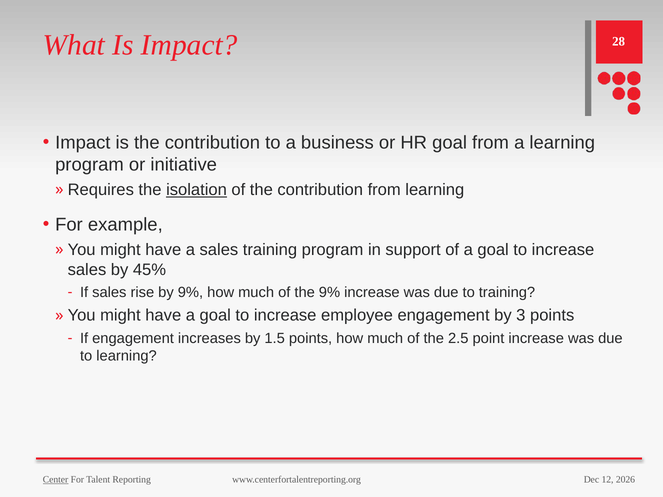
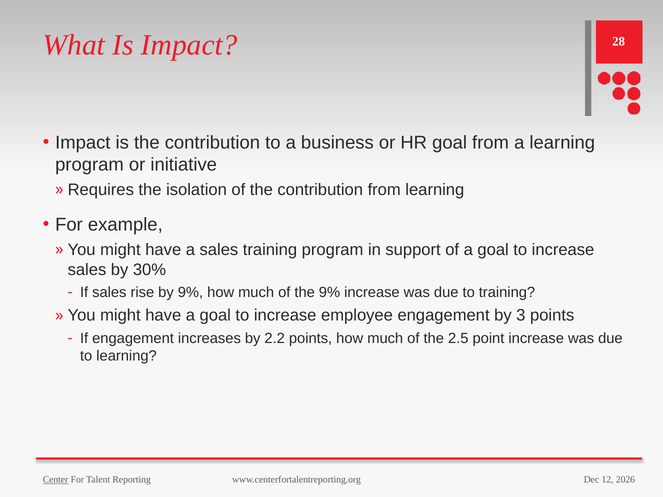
isolation underline: present -> none (197, 190)
45%: 45% -> 30% (149, 270)
1.5: 1.5 -> 2.2 (275, 338)
